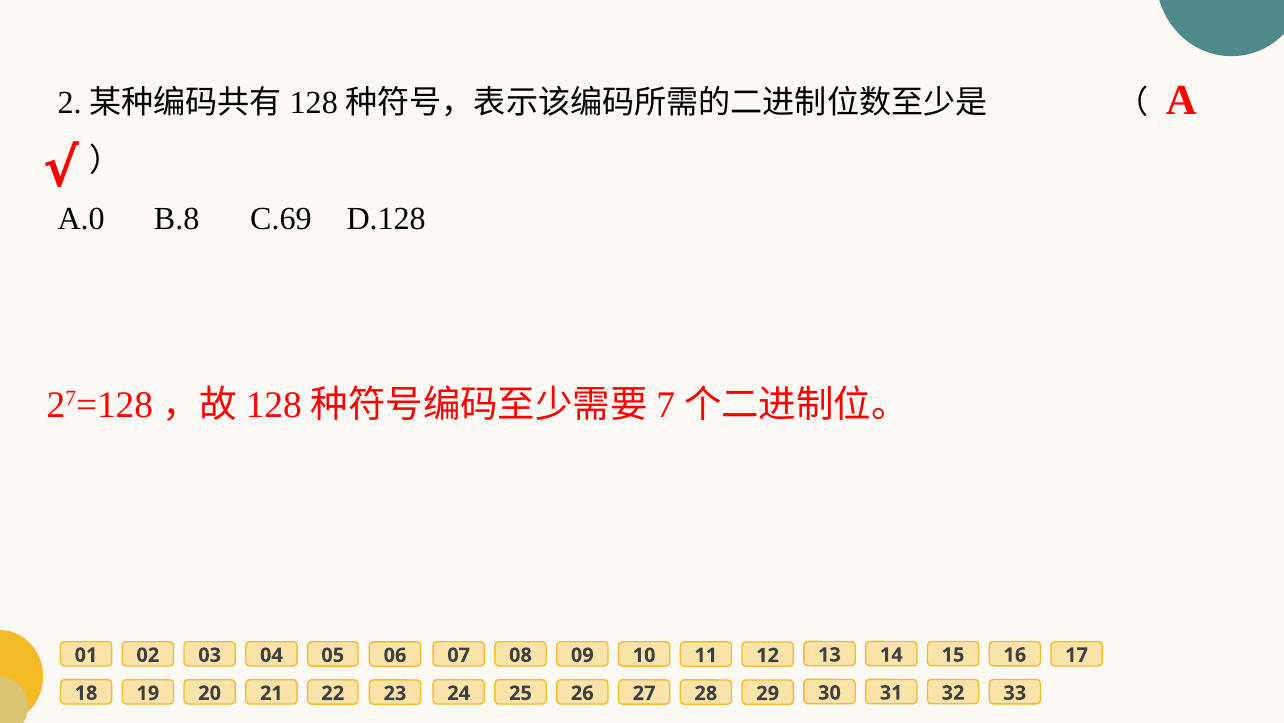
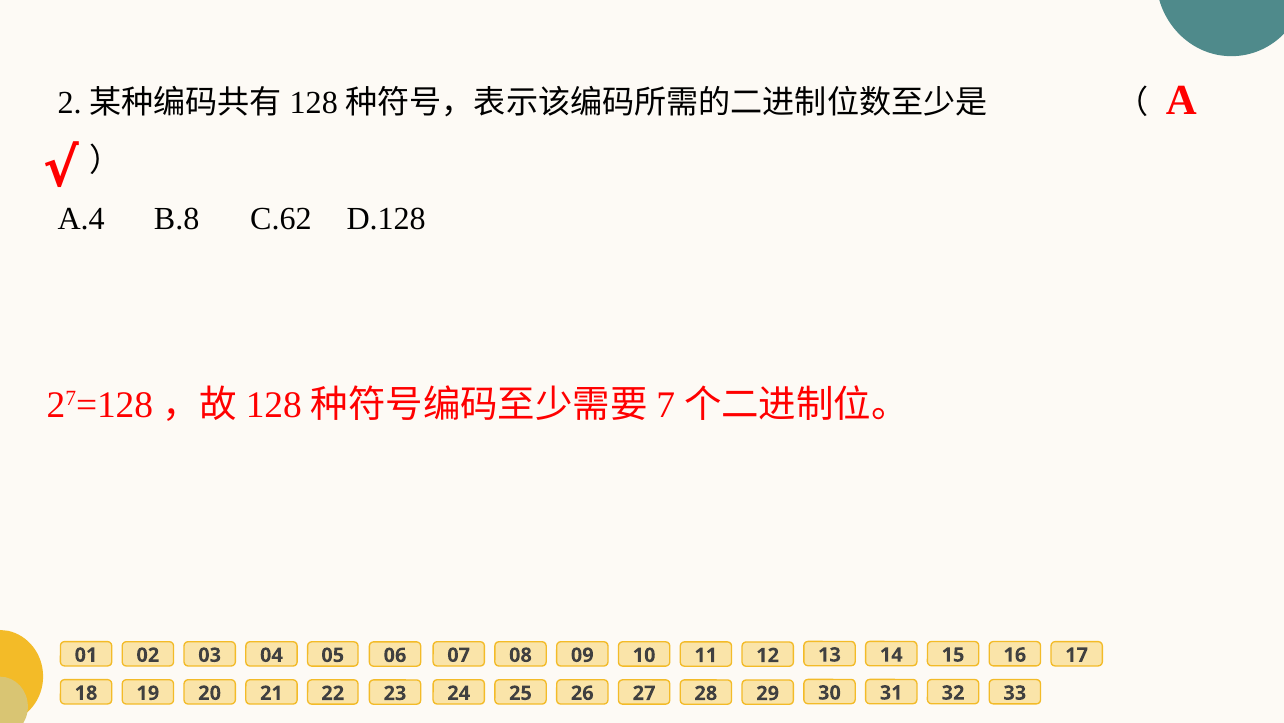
A.0: A.0 -> A.4 (81, 219)
C.69: C.69 -> C.62 (281, 219)
